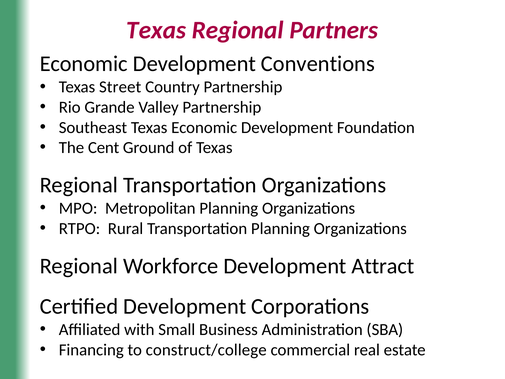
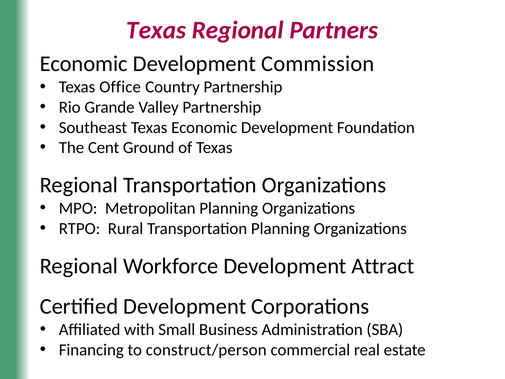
Conventions: Conventions -> Commission (318, 64)
Street: Street -> Office (120, 87)
construct/college: construct/college -> construct/person (206, 350)
